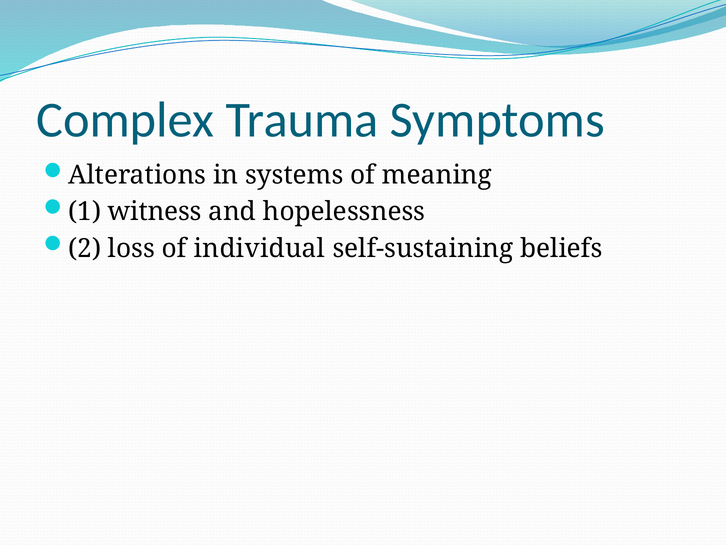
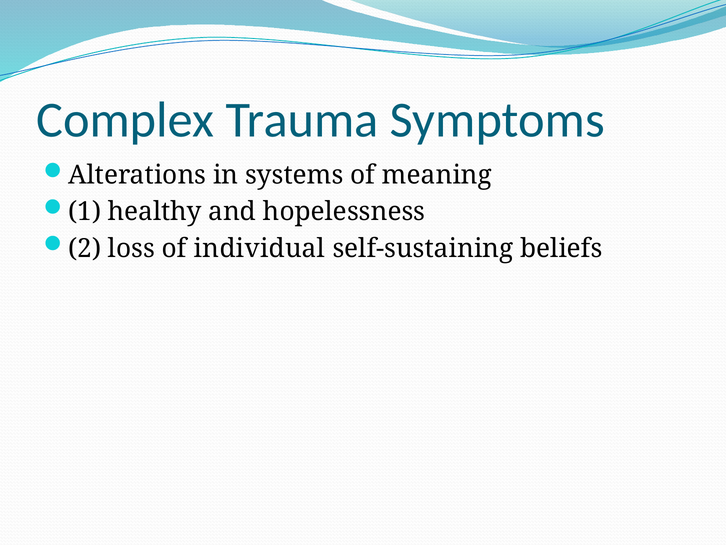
witness: witness -> healthy (155, 211)
